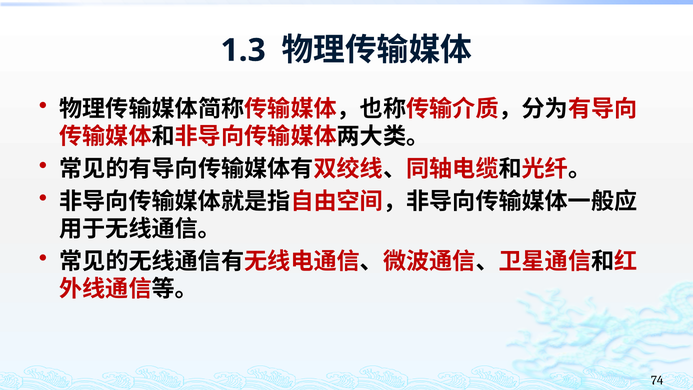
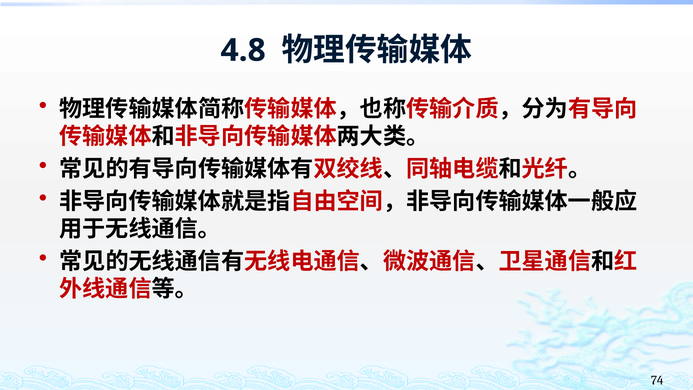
1.3: 1.3 -> 4.8 (243, 50)
